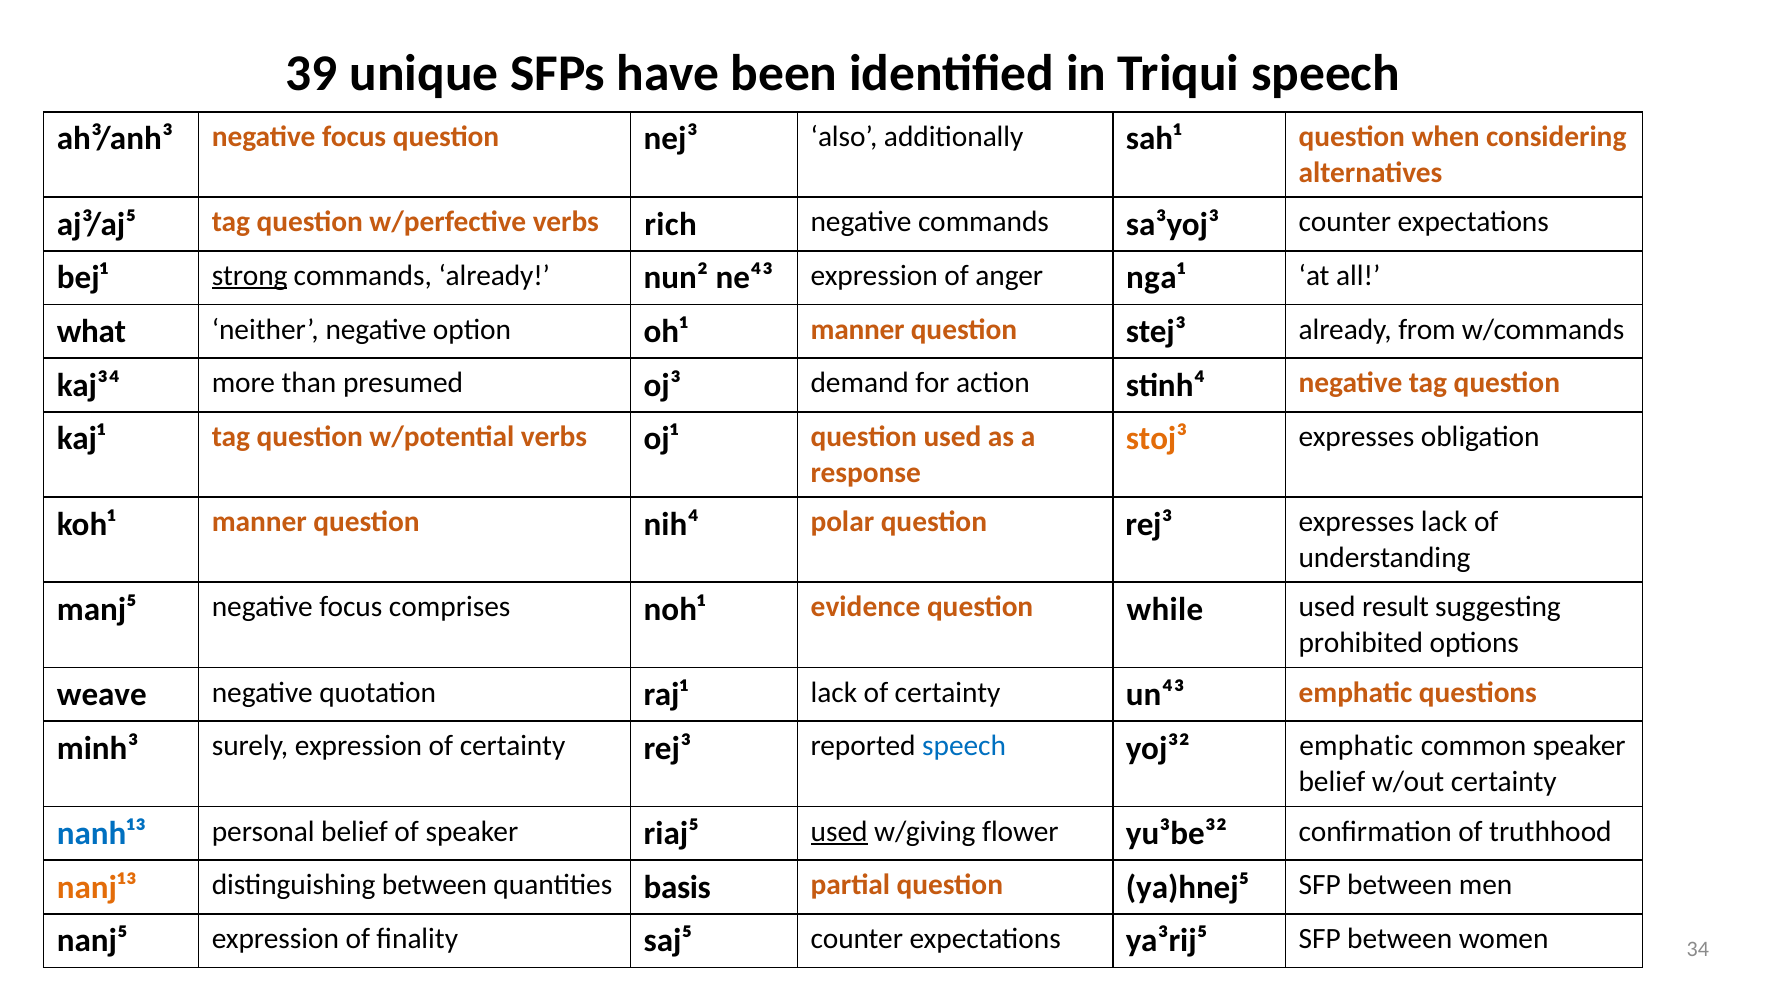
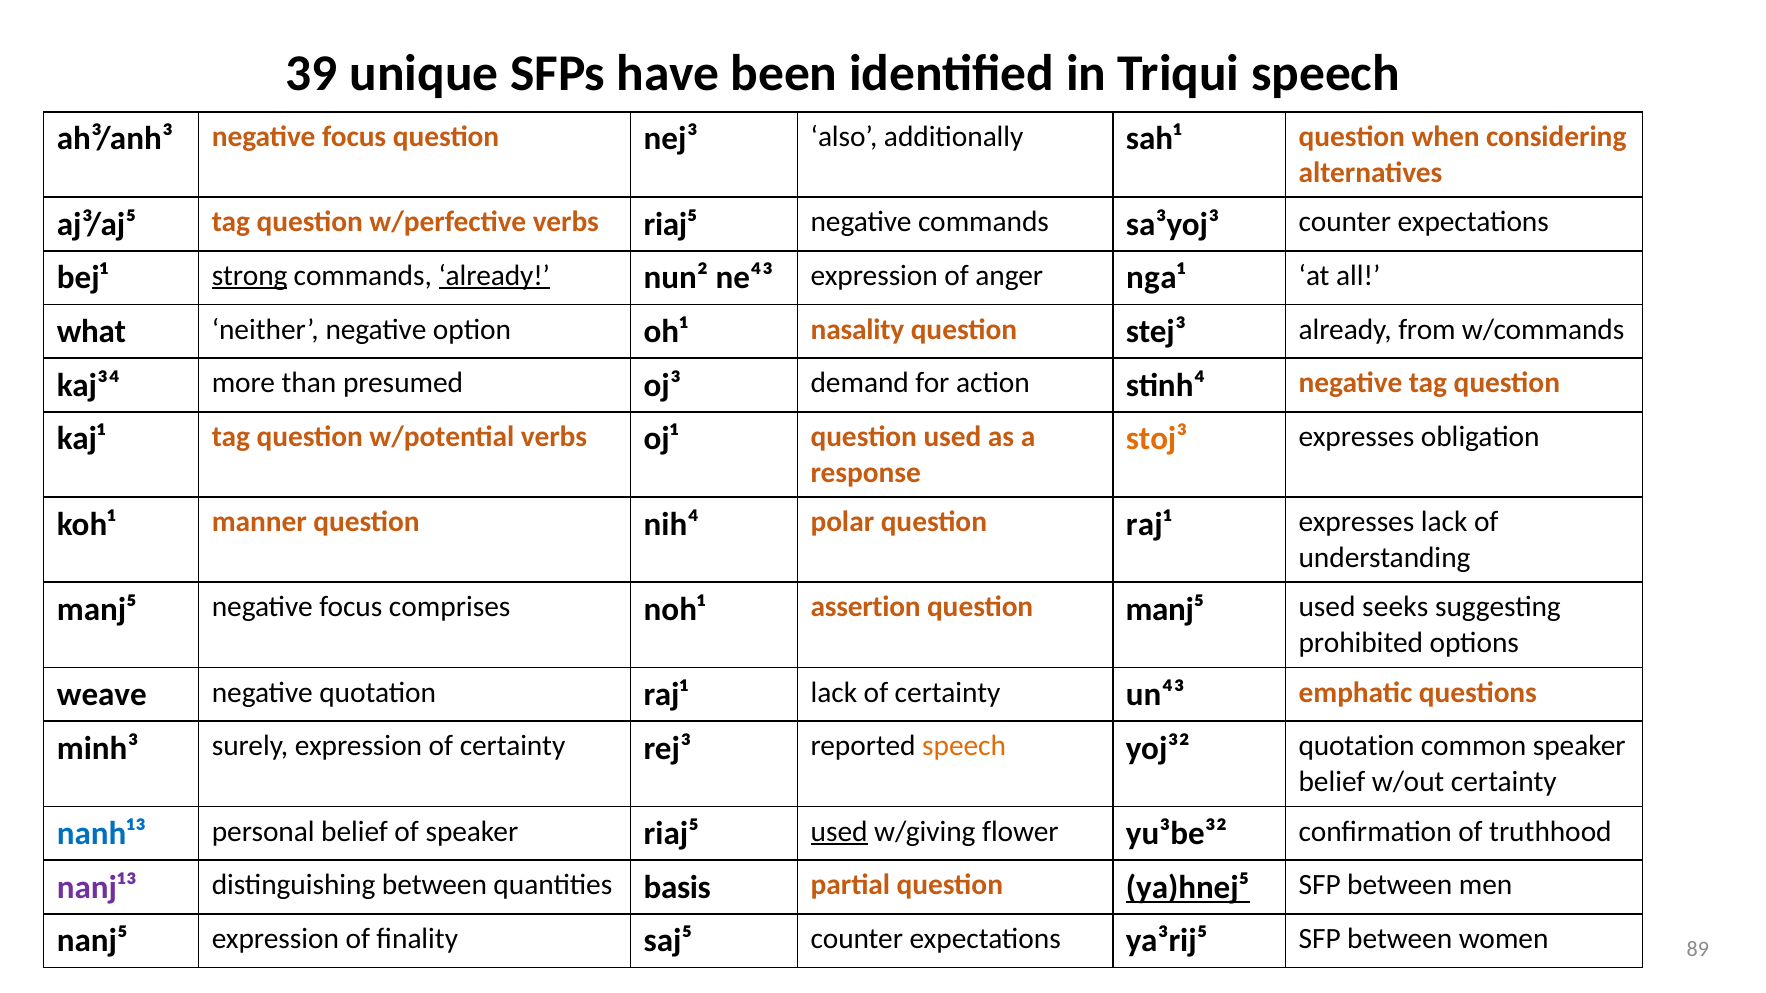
verbs rich: rich -> riaj⁵ (671, 224)
already underline: none -> present (494, 276)
oh¹ manner: manner -> nasality (858, 329)
question rej³: rej³ -> raj¹ (1149, 524)
evidence: evidence -> assertion (866, 607)
question while: while -> manj⁵ (1165, 610)
result: result -> seeks (1395, 607)
speech colour: blue -> orange (964, 746)
yoj³² emphatic: emphatic -> quotation (1357, 746)
nanj¹³ colour: orange -> purple (97, 888)
ya)hnej⁵ underline: none -> present (1188, 888)
34: 34 -> 89 (1698, 949)
